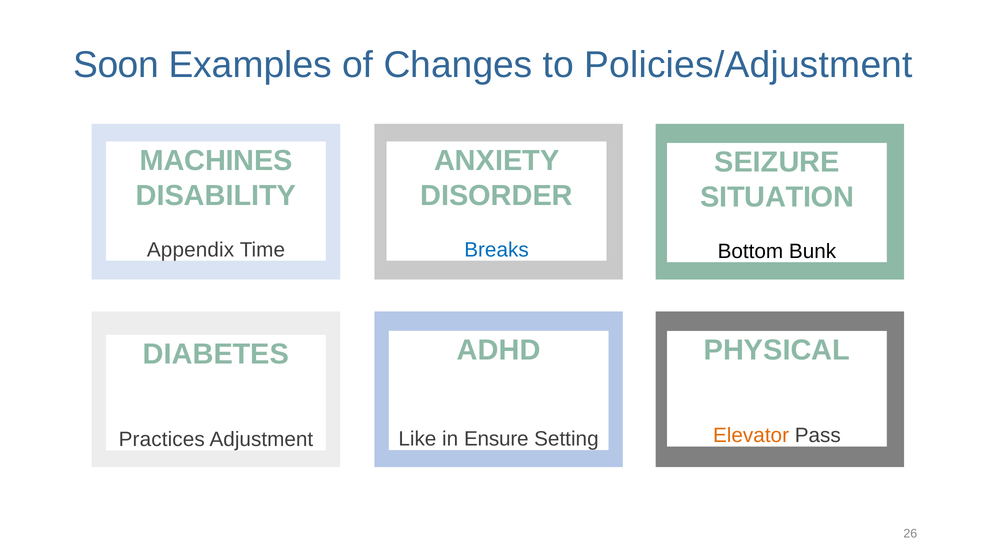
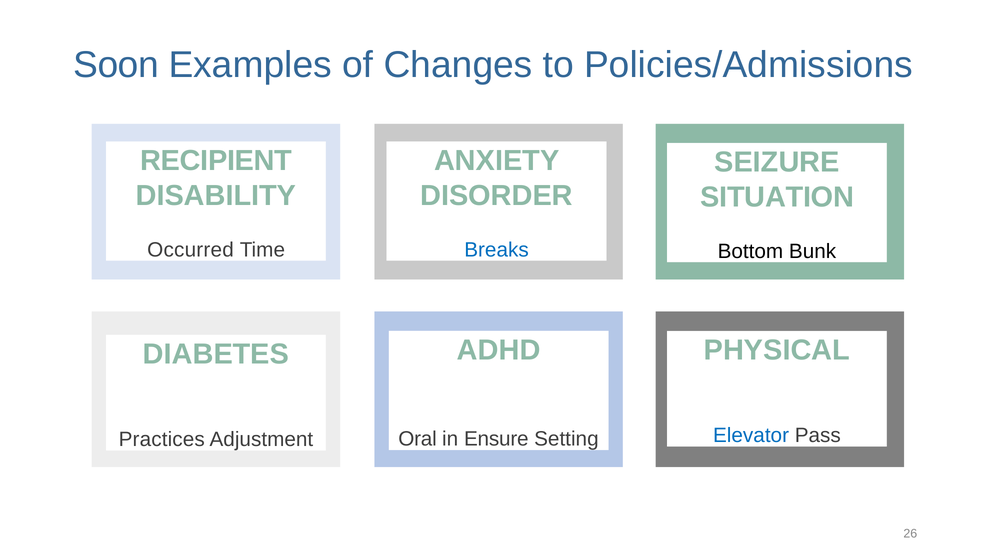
Policies/Adjustment: Policies/Adjustment -> Policies/Admissions (749, 65)
MACHINES: MACHINES -> RECIPIENT (216, 161)
Appendix: Appendix -> Occurred (191, 250)
Elevator colour: orange -> blue (751, 435)
Like: Like -> Oral (417, 439)
